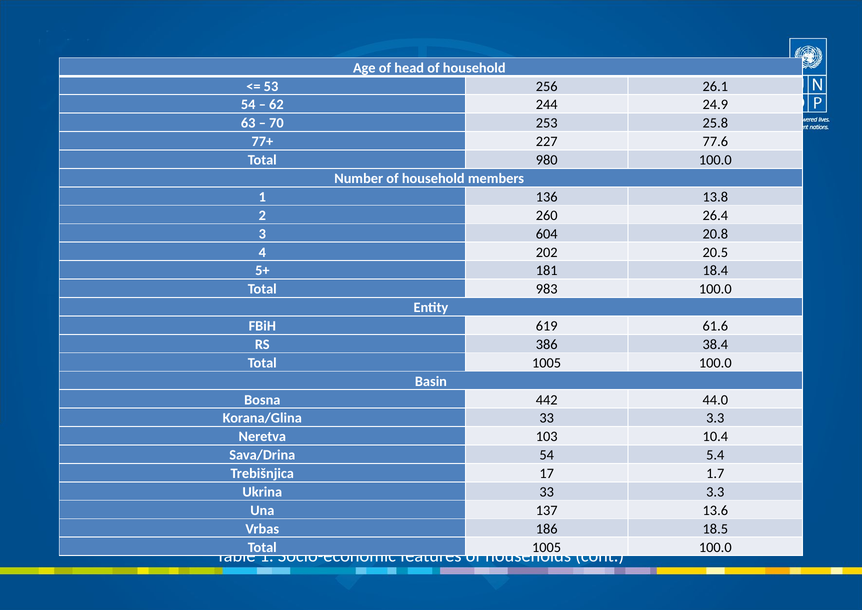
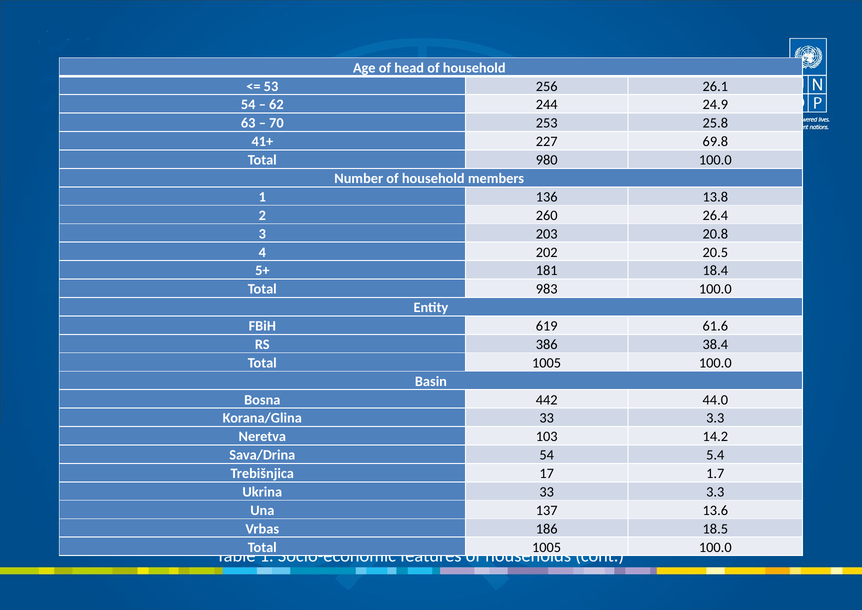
77+: 77+ -> 41+ (262, 142)
77.6: 77.6 -> 69.8 (715, 142)
604: 604 -> 203 (547, 234)
10.4: 10.4 -> 14.2 (715, 437)
